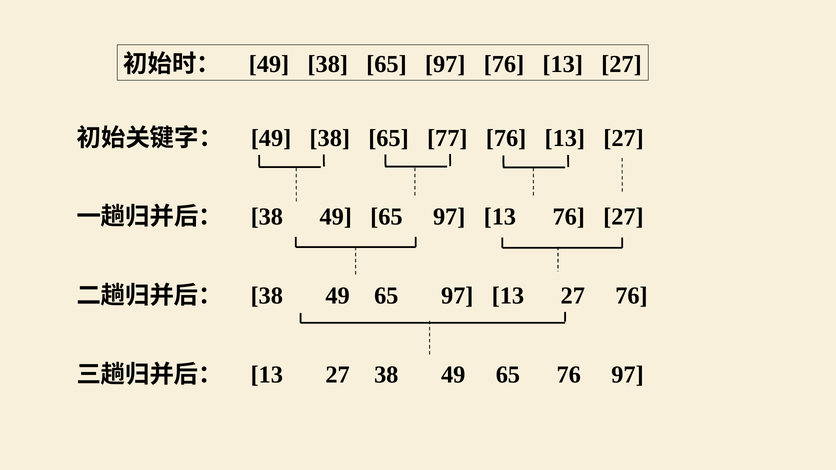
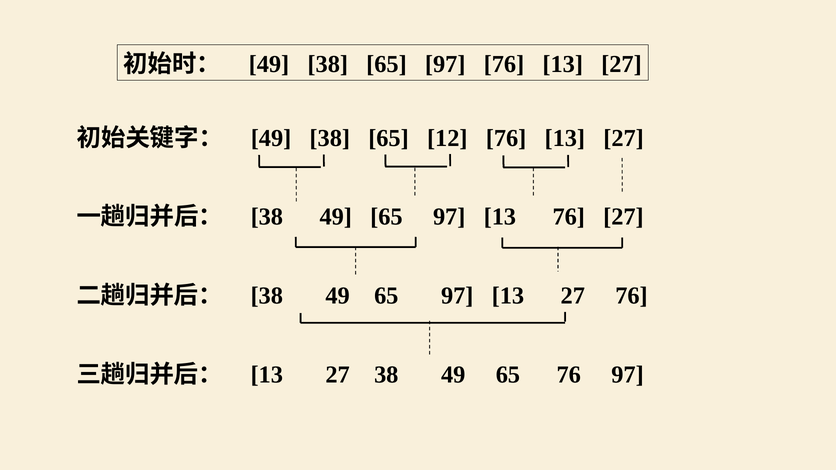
77: 77 -> 12 (447, 138)
